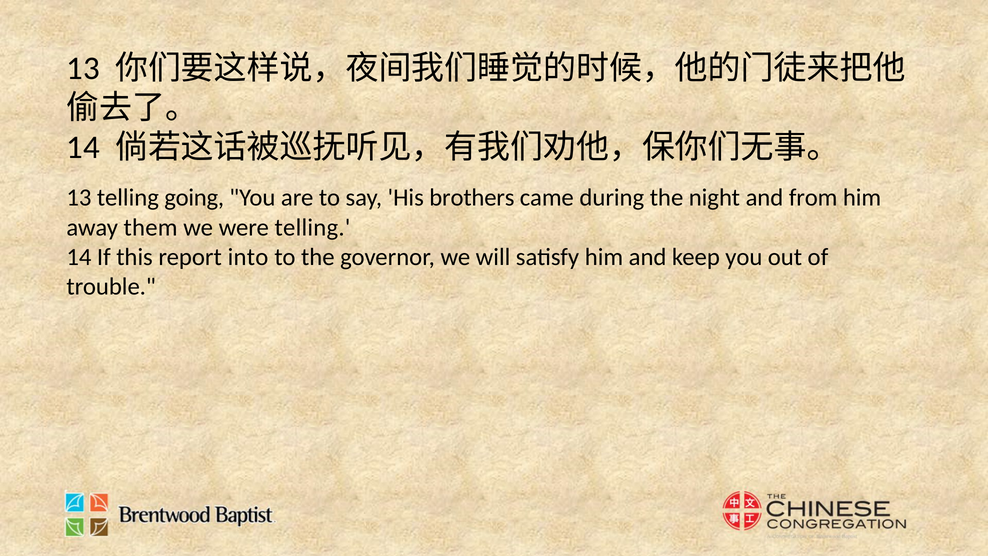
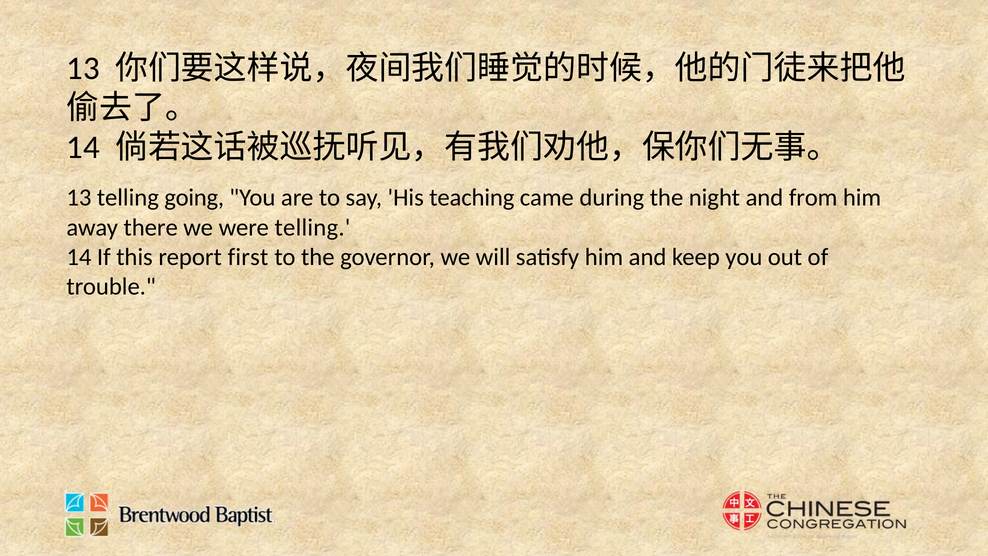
brothers: brothers -> teaching (472, 198)
them: them -> there (151, 227)
into: into -> first (248, 257)
